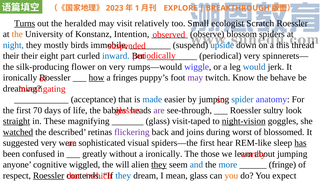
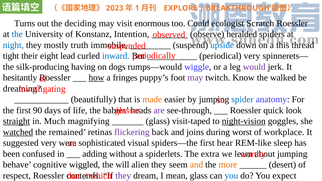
Turns underline: present -> none (25, 23)
heralded: heralded -> deciding (80, 23)
relatively: relatively -> enormous (152, 23)
Small: Small -> Could (198, 23)
the colour: orange -> blue (17, 34)
blossom: blossom -> heralded (242, 34)
birds: birds -> truth (80, 45)
their: their -> tight (11, 56)
part: part -> lead (68, 56)
flower: flower -> having (83, 67)
on very: very -> dogs (117, 67)
would colour: blue -> purple (254, 67)
ironically: ironically -> hesitantly (20, 78)
behave: behave -> walked (283, 78)
acceptance: acceptance -> beautifully (93, 100)
made colour: blue -> orange (152, 100)
70: 70 -> 90 (38, 110)
sultry: sultry -> quick (273, 110)
These: These -> Much (55, 121)
described: described -> remained (67, 132)
blossomed: blossomed -> workplace (284, 132)
has underline: present -> none (300, 143)
greatly: greatly -> adding (95, 154)
a ironically: ironically -> spiderlets (164, 154)
those: those -> extra (210, 154)
anyone: anyone -> behave (17, 165)
they underline: present -> none (159, 165)
and colour: blue -> orange (196, 165)
more colour: blue -> orange (228, 165)
fringe: fringe -> desert (282, 165)
Roessler underline: present -> none (49, 176)
they colour: blue -> purple (123, 176)
you colour: orange -> blue (231, 176)
